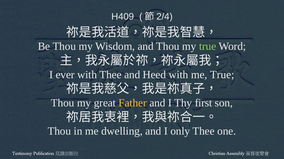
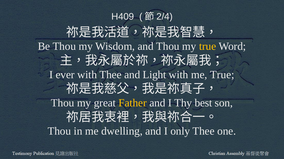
true colour: light green -> yellow (208, 47)
Heed: Heed -> Light (154, 75)
first: first -> best (203, 103)
